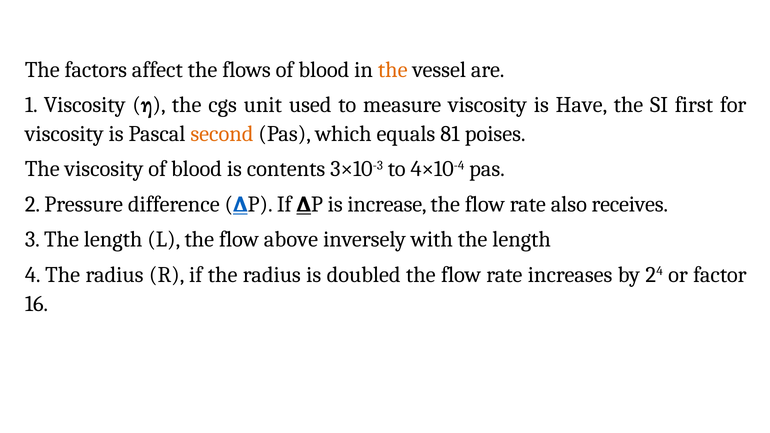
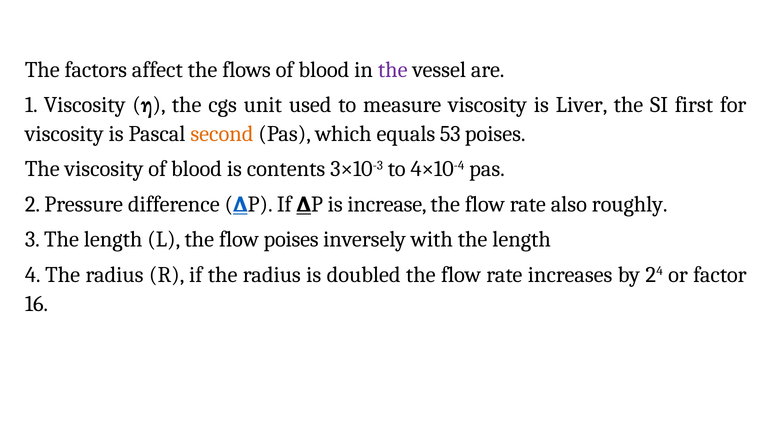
the colour: orange -> purple (393, 70)
Have: Have -> Liver (582, 105)
81: 81 -> 53 (450, 134)
receives: receives -> roughly (630, 204)
flow above: above -> poises (291, 240)
